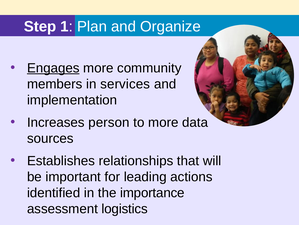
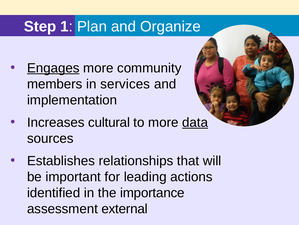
person: person -> cultural (109, 122)
data underline: none -> present (195, 122)
logistics: logistics -> external (125, 208)
